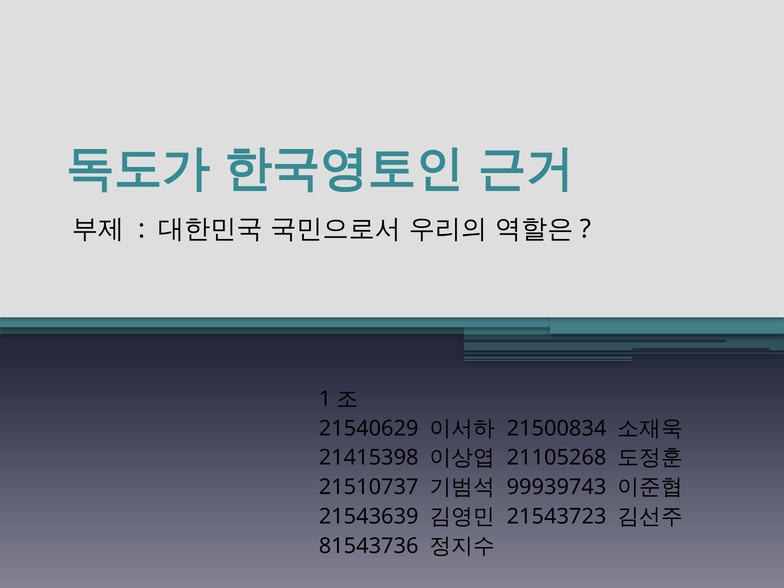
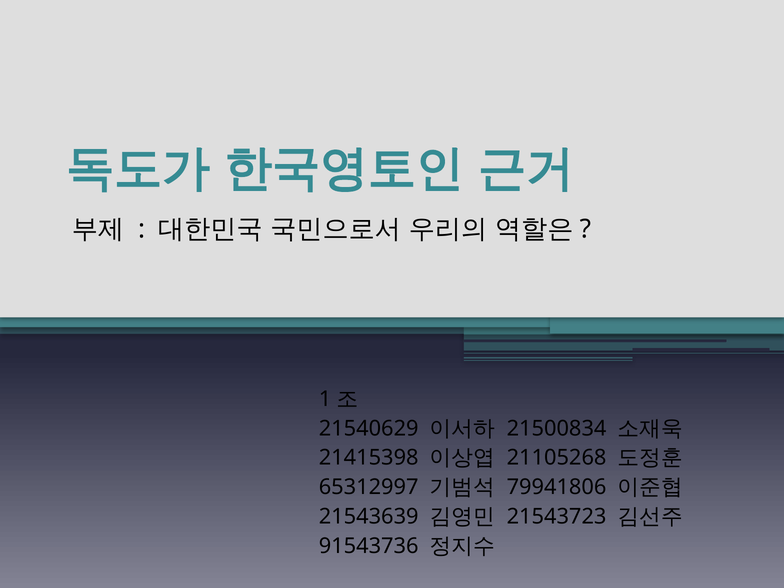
21510737: 21510737 -> 65312997 (369, 487)
99939743: 99939743 -> 79941806 (557, 487)
81543736: 81543736 -> 91543736 (369, 546)
